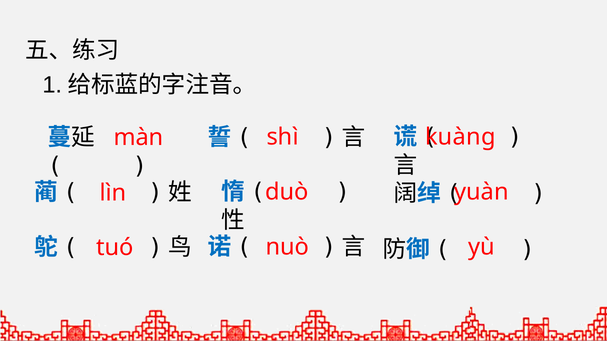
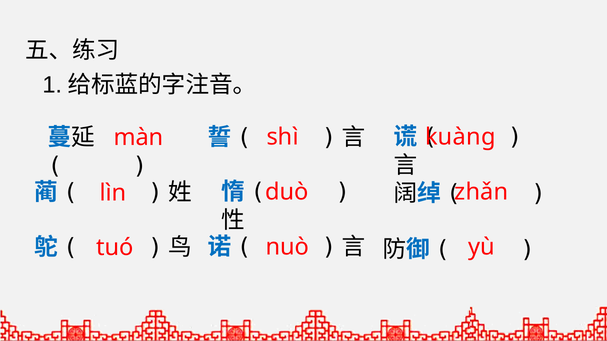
yuàn: yuàn -> zhǎn (481, 192)
